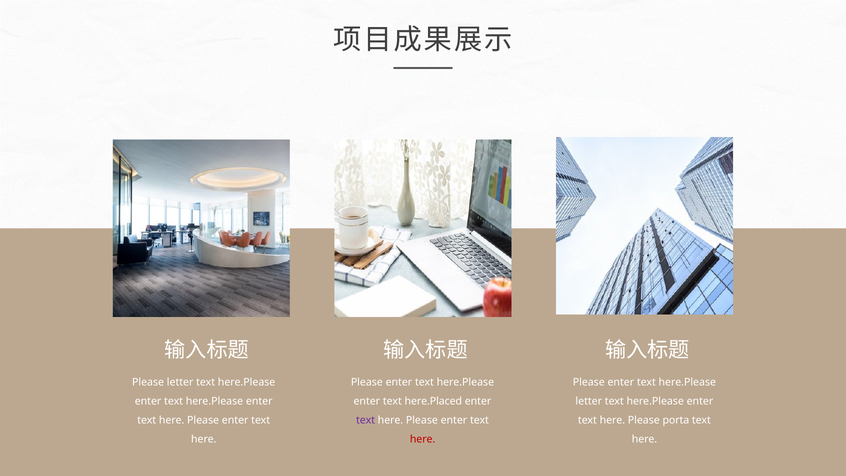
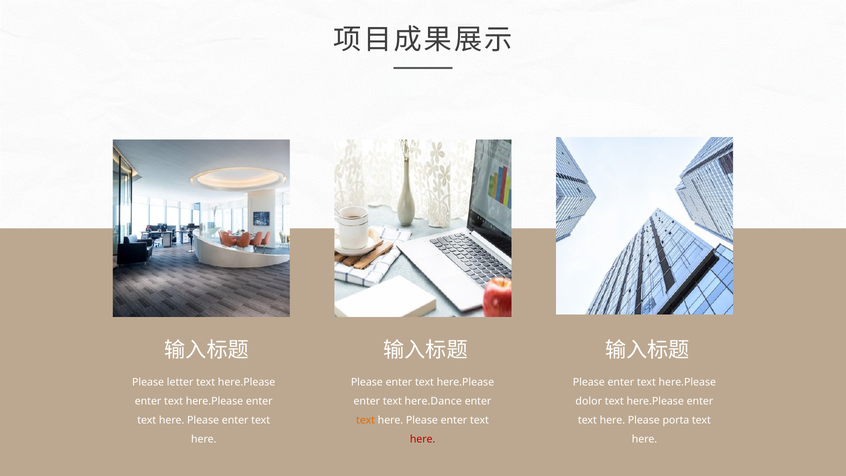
here.Placed: here.Placed -> here.Dance (433, 401)
letter: letter -> dolor (589, 401)
text colour: purple -> orange (366, 420)
